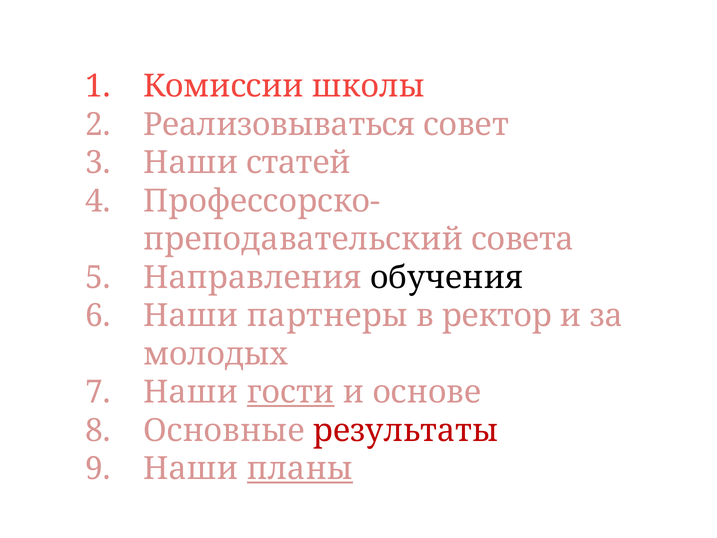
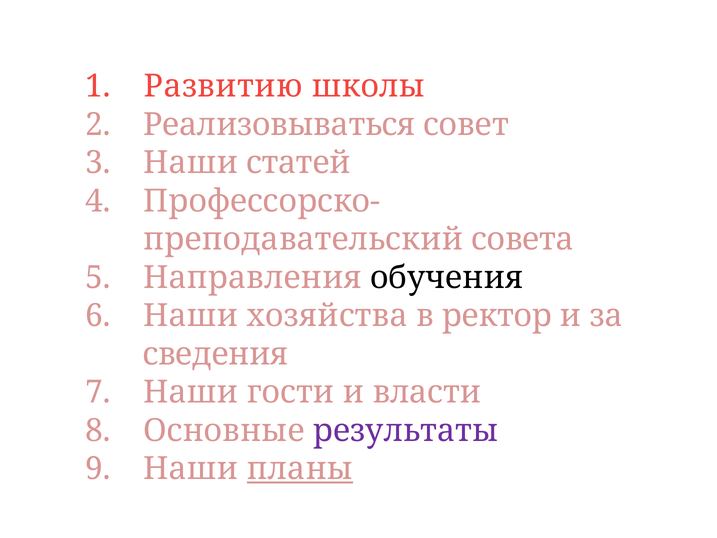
Комиссии: Комиссии -> Развитию (223, 86)
партнеры: партнеры -> хозяйства (327, 316)
молодых: молодых -> сведения (216, 354)
гости underline: present -> none (291, 392)
основе: основе -> власти (427, 392)
результаты colour: red -> purple (406, 430)
